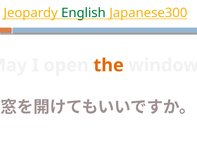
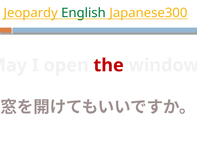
the colour: orange -> red (109, 65)
